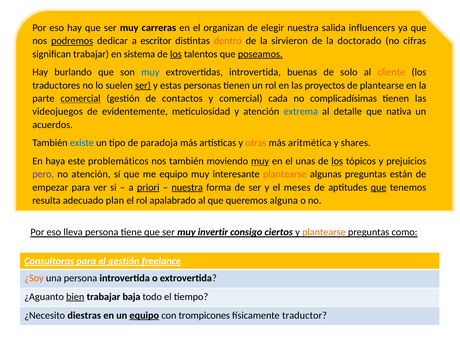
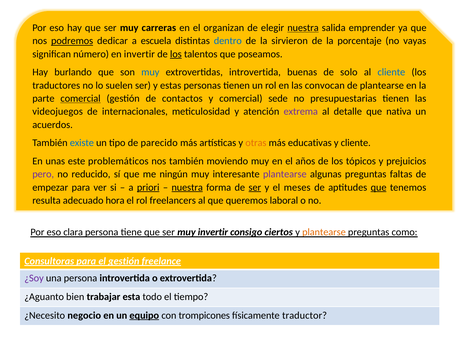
nuestra underline: none -> present (303, 28)
influencers: influencers -> emprender (372, 28)
escritor: escritor -> escuela (156, 41)
dentro colour: orange -> blue (228, 41)
doctorado: doctorado -> porcentaje (360, 41)
cifras: cifras -> vayas (415, 41)
significan trabajar: trabajar -> número (91, 54)
en sistema: sistema -> invertir (139, 54)
poseamos underline: present -> none (260, 54)
cliente colour: orange -> blue (391, 72)
ser underline: present -> none (143, 85)
proyectos: proyectos -> convocan (325, 85)
cada: cada -> sede (278, 98)
complicadísimas: complicadísimas -> presupuestarias (343, 98)
evidentemente: evidentemente -> internacionales (135, 112)
extrema colour: blue -> purple (301, 112)
paradoja: paradoja -> parecido (159, 143)
aritmética: aritmética -> educativas (310, 143)
y shares: shares -> cliente (356, 143)
haya: haya -> unas (55, 161)
muy underline: present -> none (260, 161)
unas: unas -> años (305, 161)
los underline: present -> none (337, 161)
no atención: atención -> reducido (91, 174)
me equipo: equipo -> ningún (174, 174)
plantearse colour: orange -> purple (285, 174)
están: están -> faltas (401, 174)
ser underline: none -> present (255, 187)
plan: plan -> hora (115, 200)
apalabrado: apalabrado -> freelancers (173, 200)
alguna: alguna -> laboral (284, 200)
lleva: lleva -> clara (73, 232)
¿Soy colour: orange -> purple (34, 278)
bien underline: present -> none (75, 297)
baja: baja -> esta (131, 297)
diestras: diestras -> negocio (84, 315)
